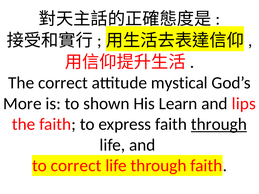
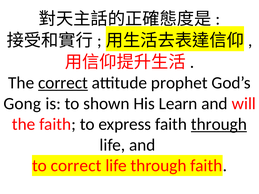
correct underline: none -> present (63, 83)
mystical: mystical -> prophet (179, 83)
More: More -> Gong (22, 104)
lips: lips -> will (244, 104)
